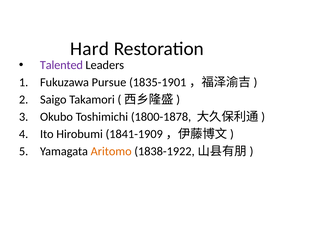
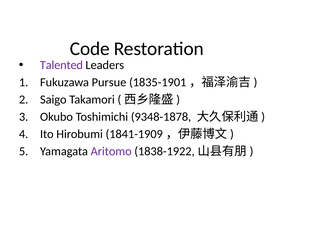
Hard: Hard -> Code (90, 49)
1800-1878: 1800-1878 -> 9348-1878 (161, 117)
Aritomo colour: orange -> purple (111, 151)
